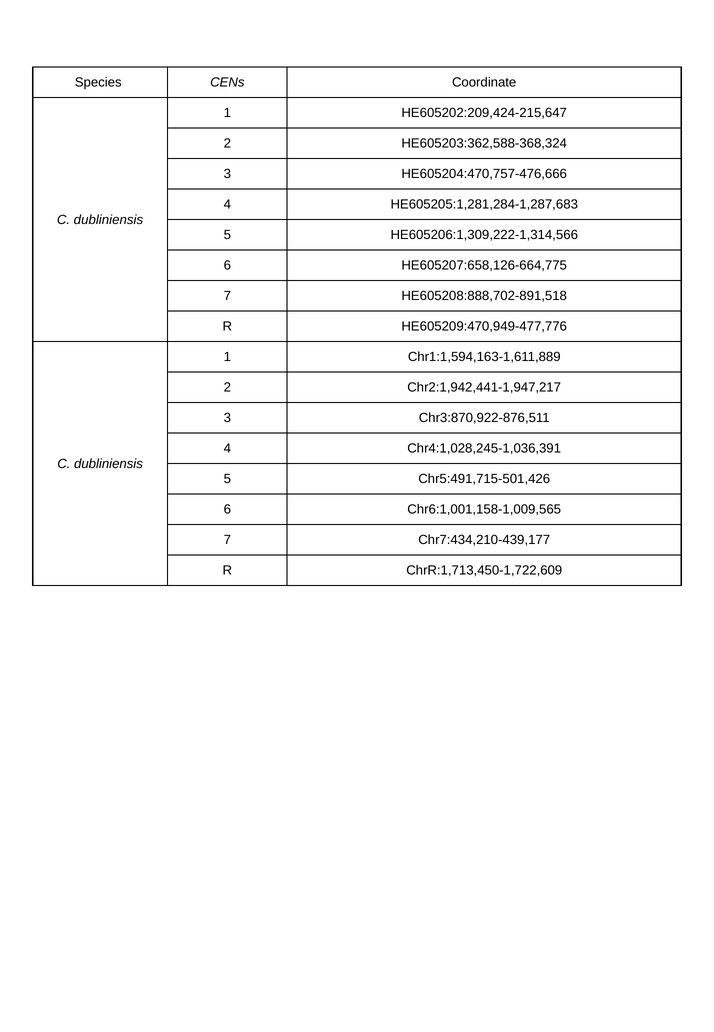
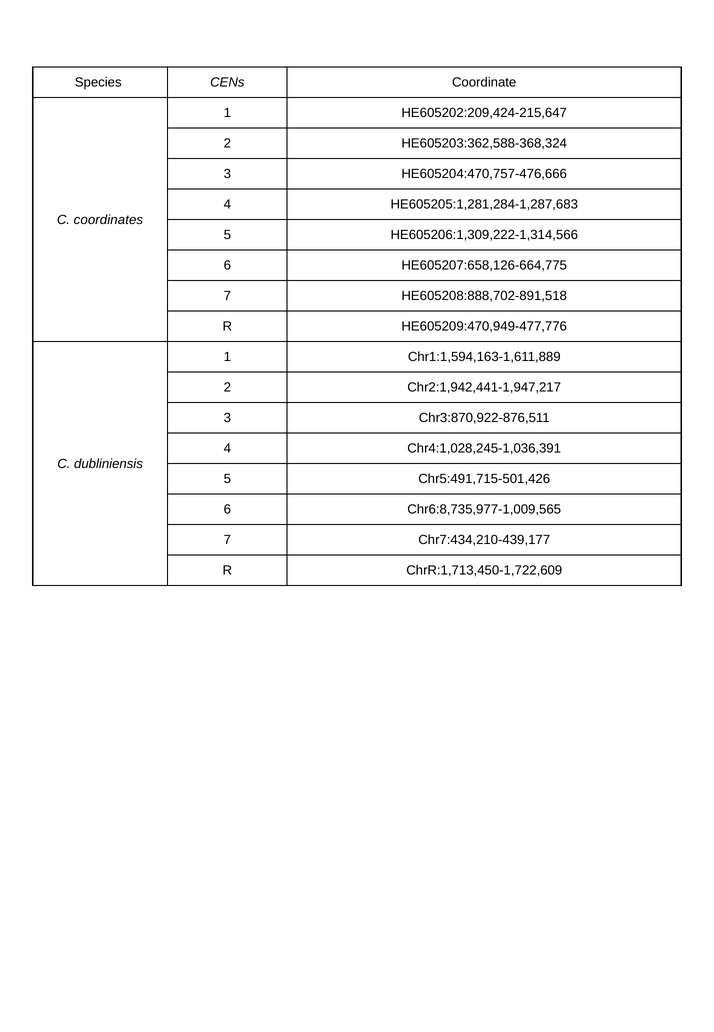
dubliniensis: dubliniensis -> coordinates (108, 220)
Chr6:1,001,158-1,009,565: Chr6:1,001,158-1,009,565 -> Chr6:8,735,977-1,009,565 (484, 509)
